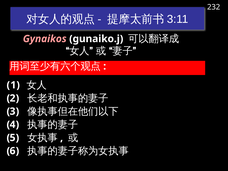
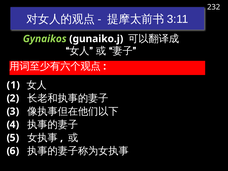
Gynaikos colour: pink -> light green (45, 39)
